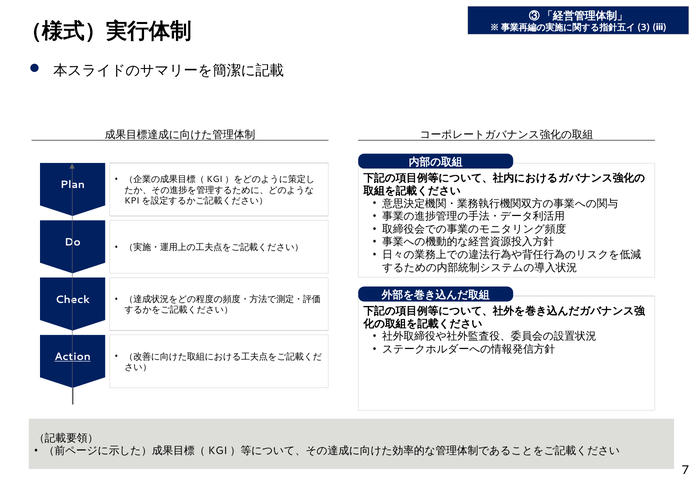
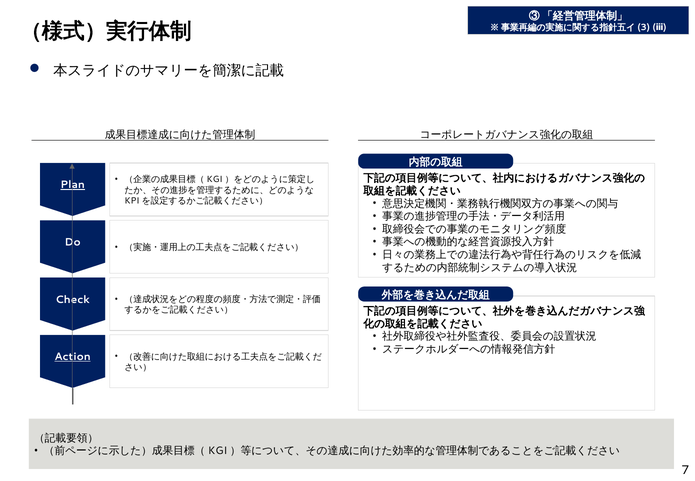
Plan underline: none -> present (73, 185)
